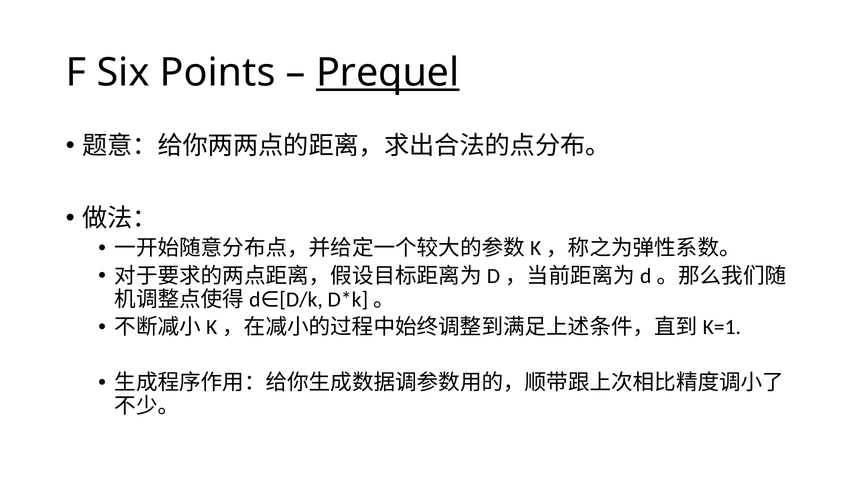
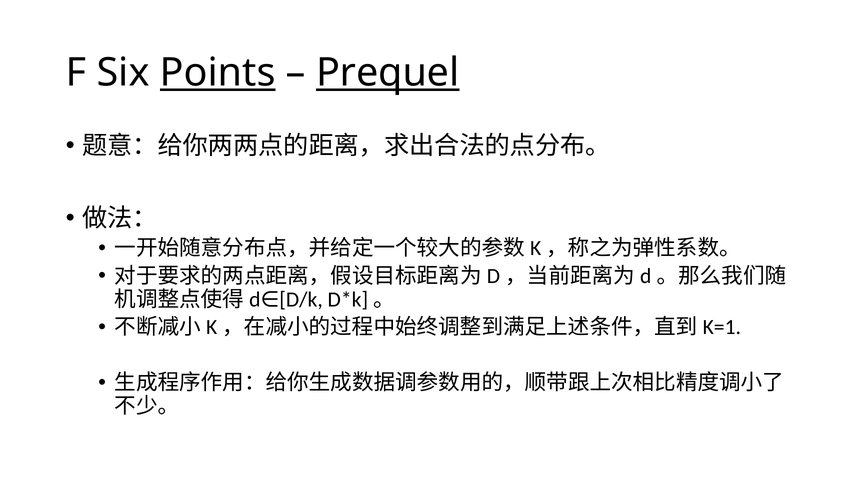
Points underline: none -> present (218, 73)
